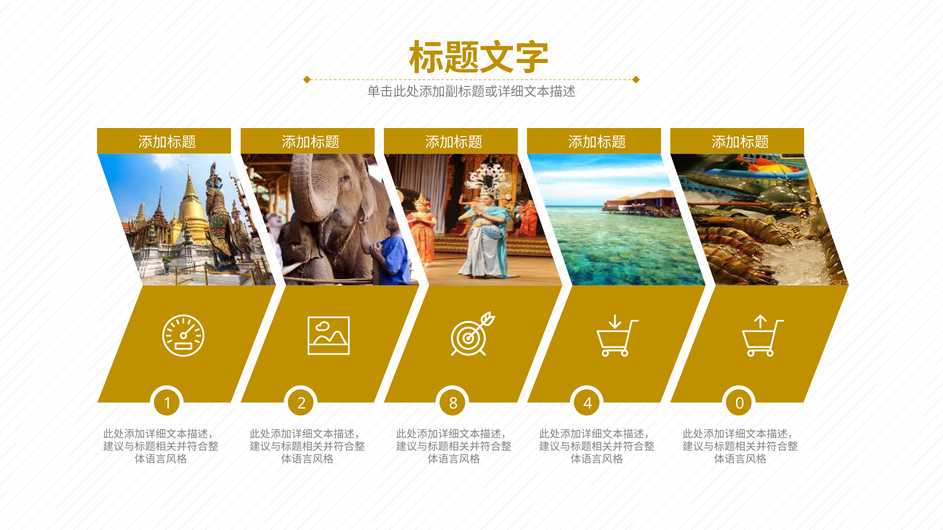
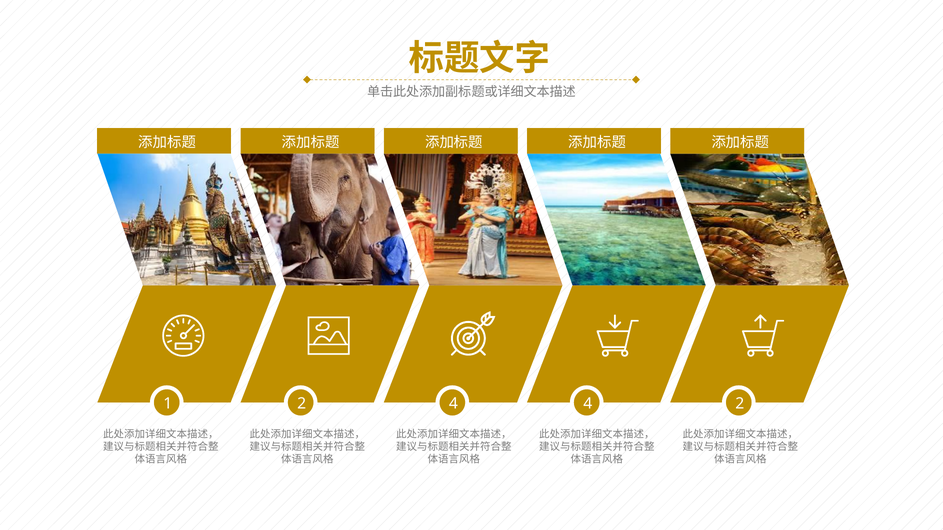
2 8: 8 -> 4 (453, 404)
4 0: 0 -> 2 (740, 404)
